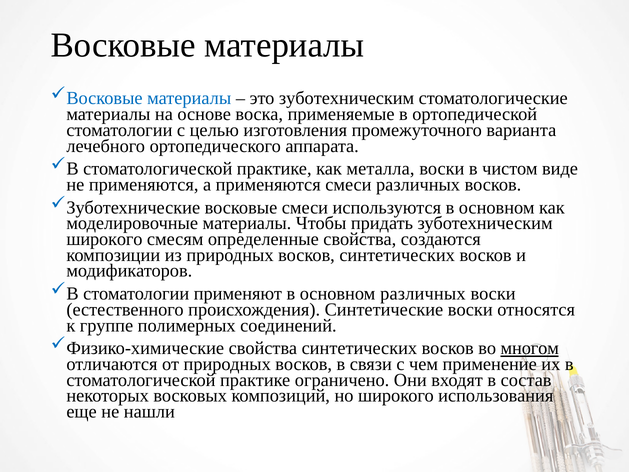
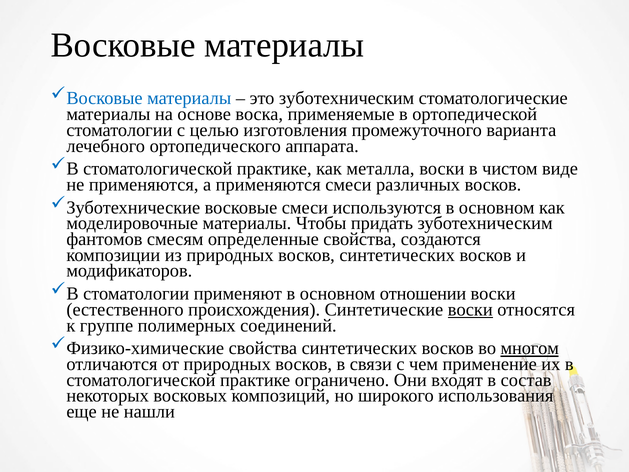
широкого: широкого -> фантомов (104, 239)
основном различных: различных -> отношении (423, 294)
воски underline: none -> present (470, 309)
